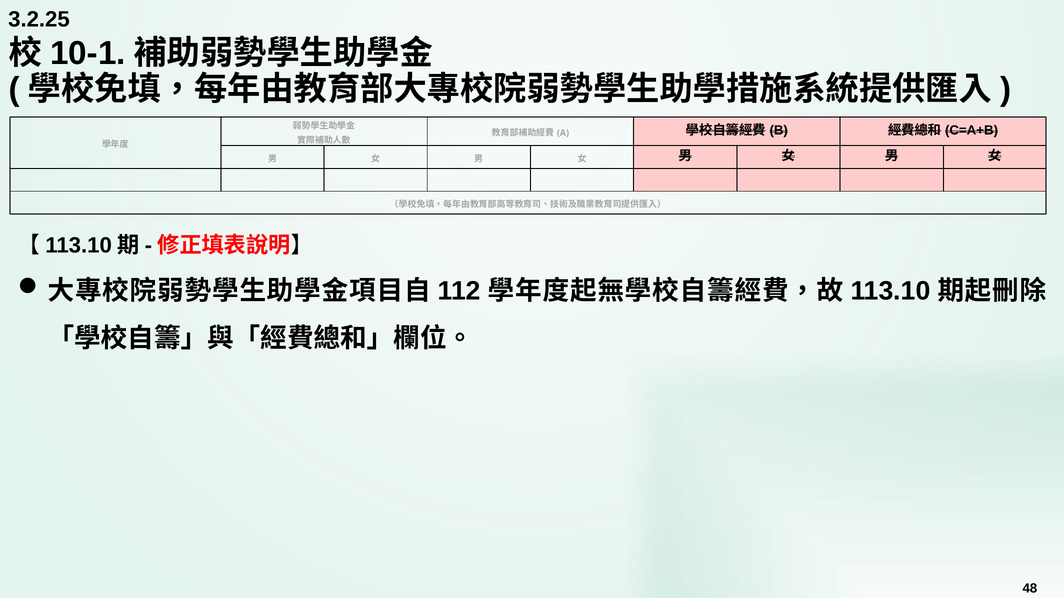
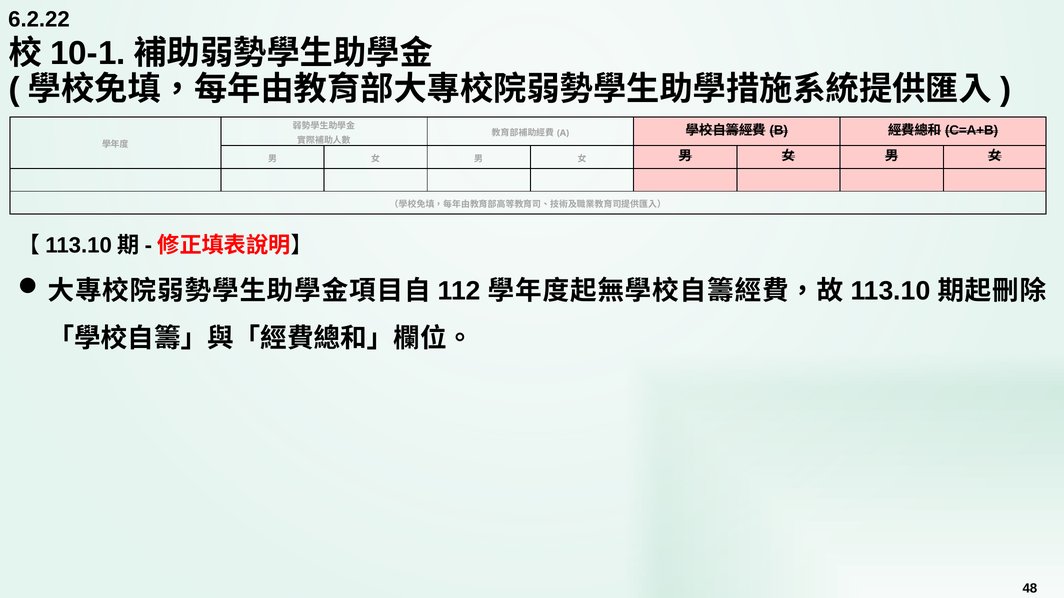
3.2.25: 3.2.25 -> 6.2.22 (39, 19)
